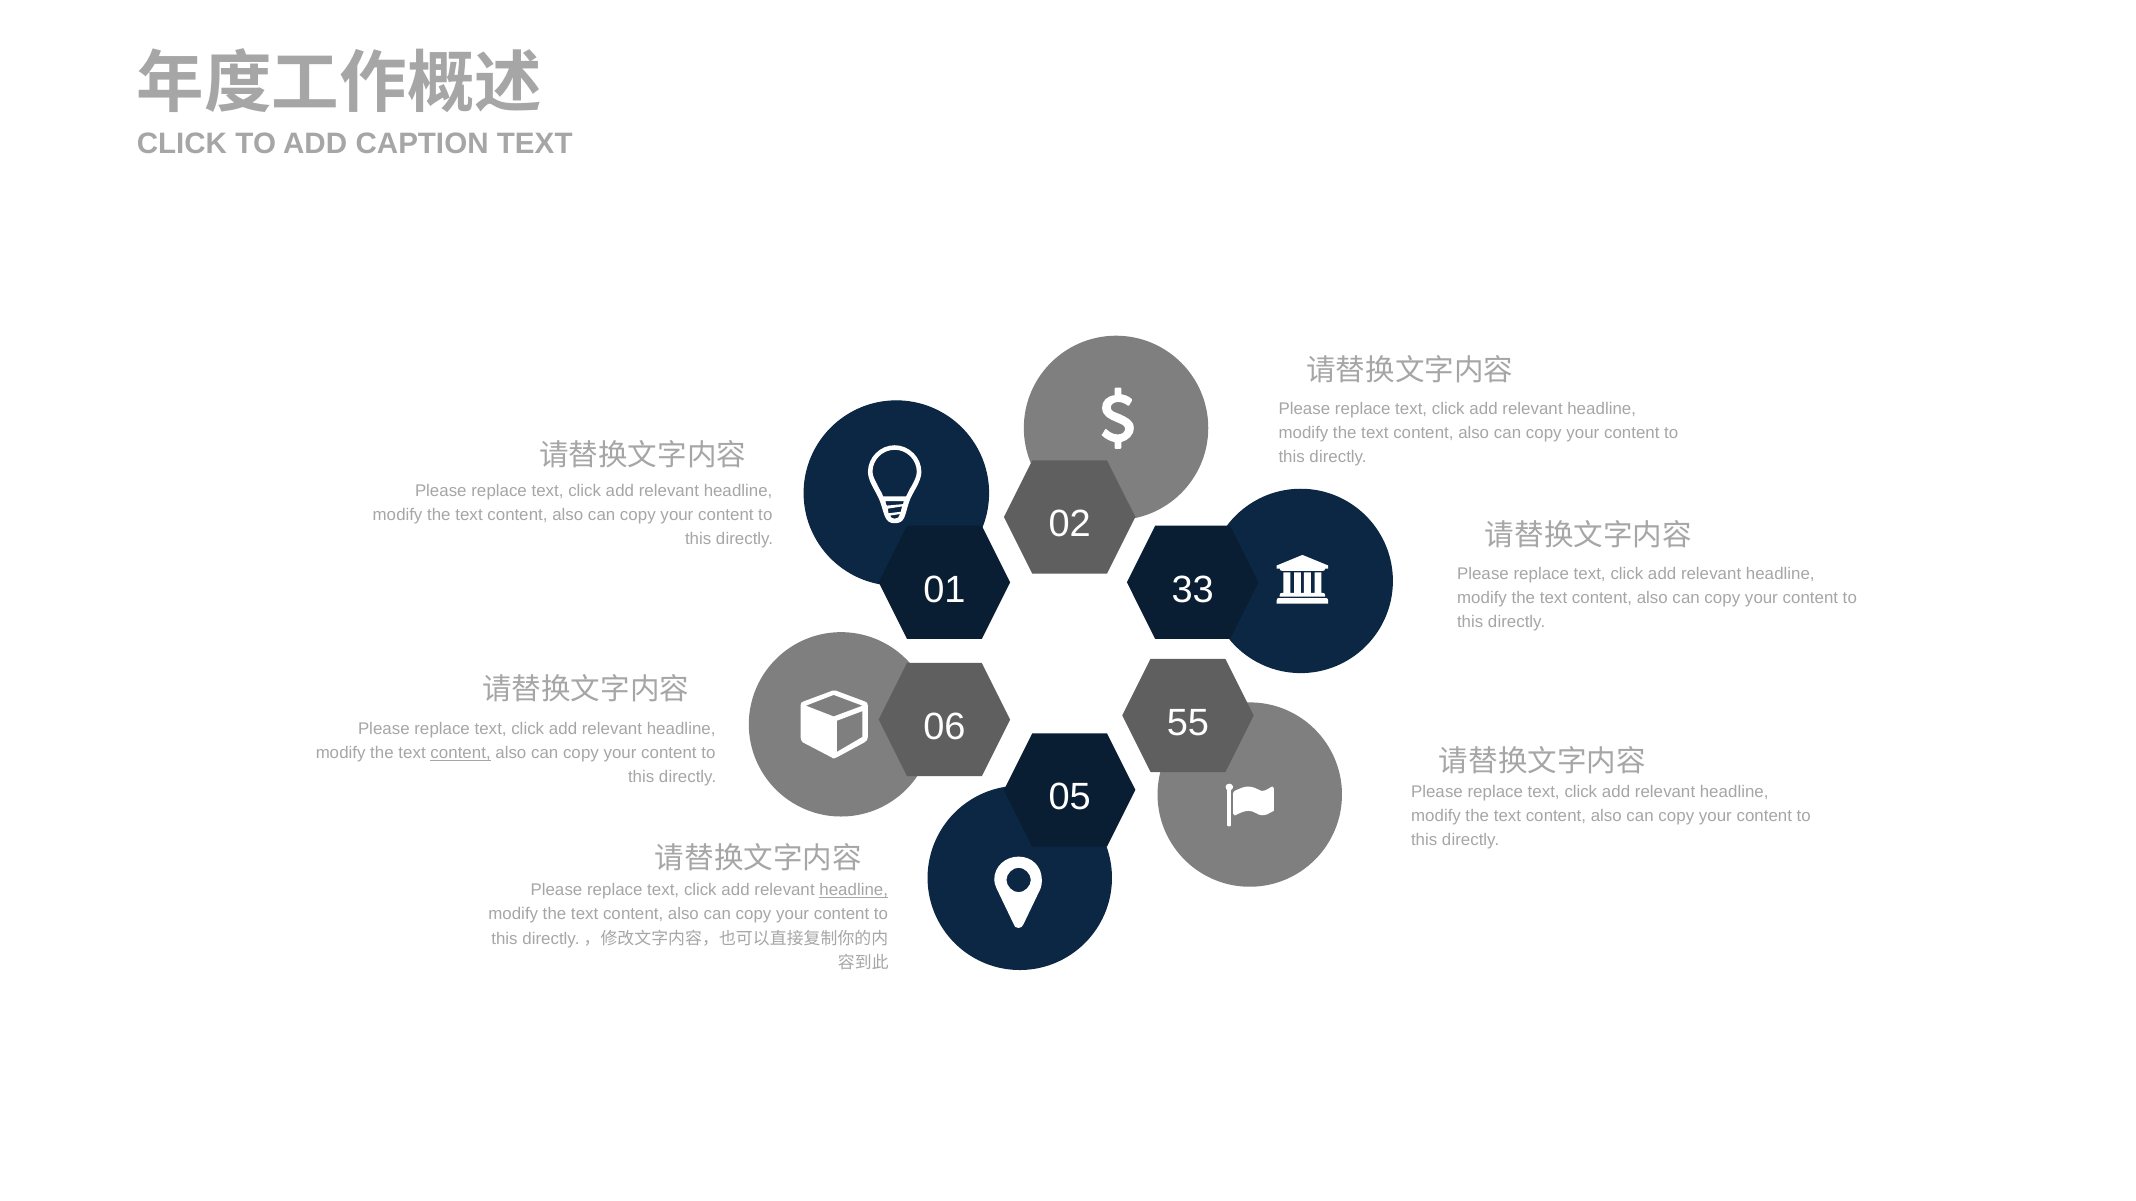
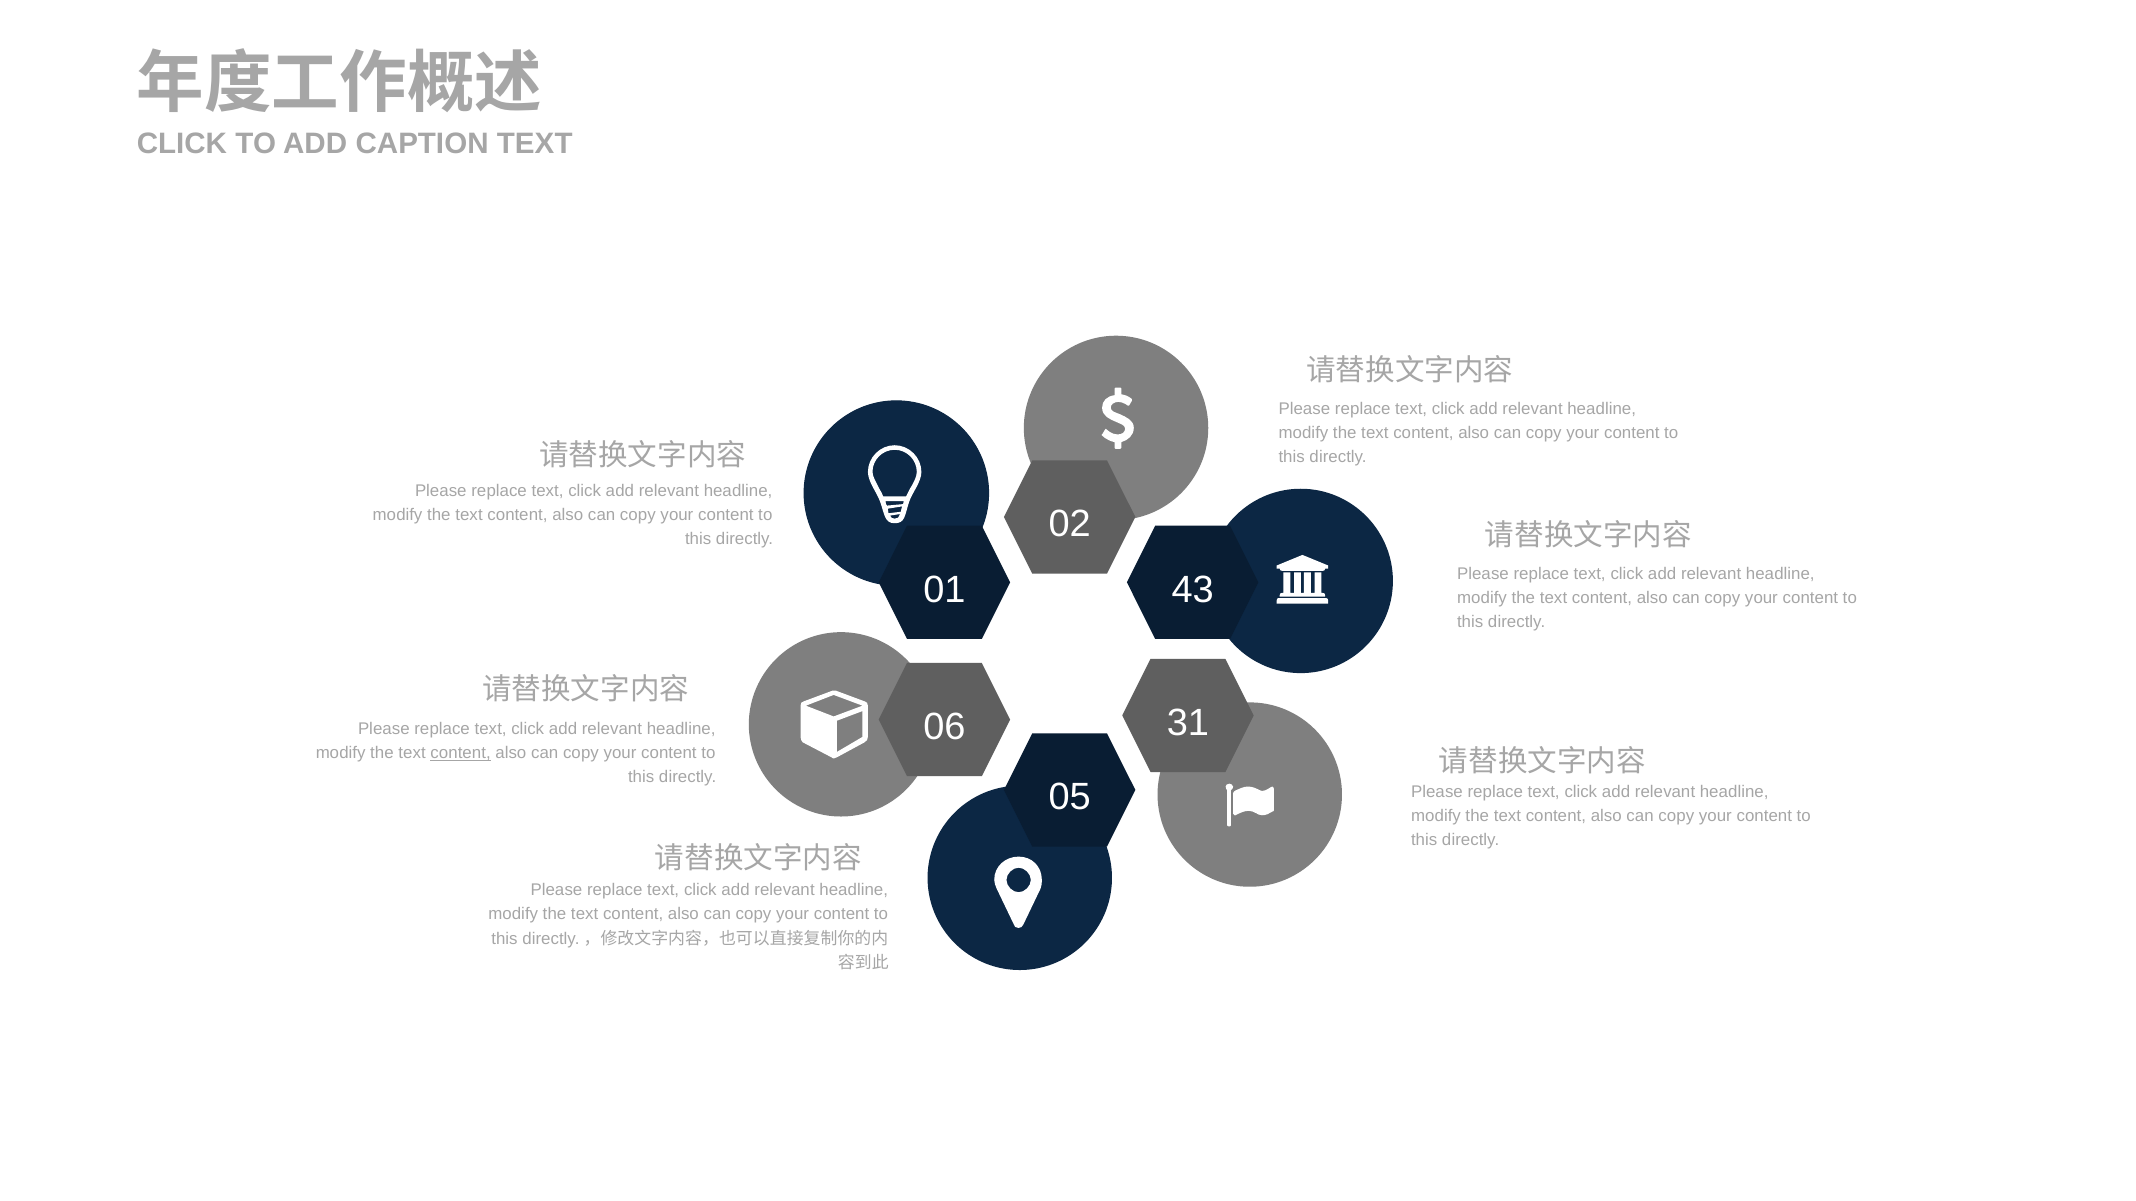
33: 33 -> 43 (1193, 590)
55: 55 -> 31 (1188, 723)
headline underline: present -> none (854, 890)
